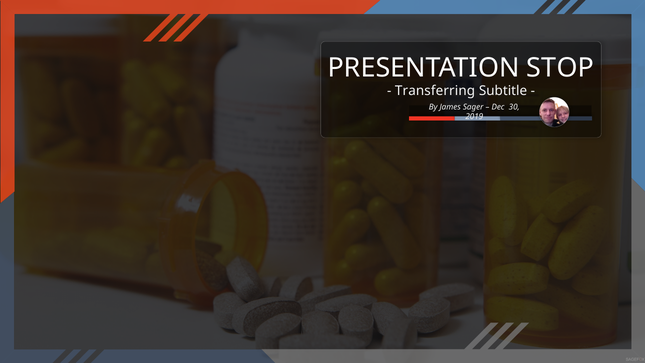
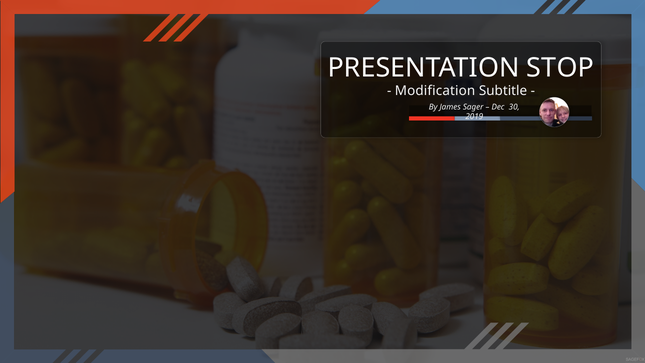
Transferring: Transferring -> Modification (435, 91)
